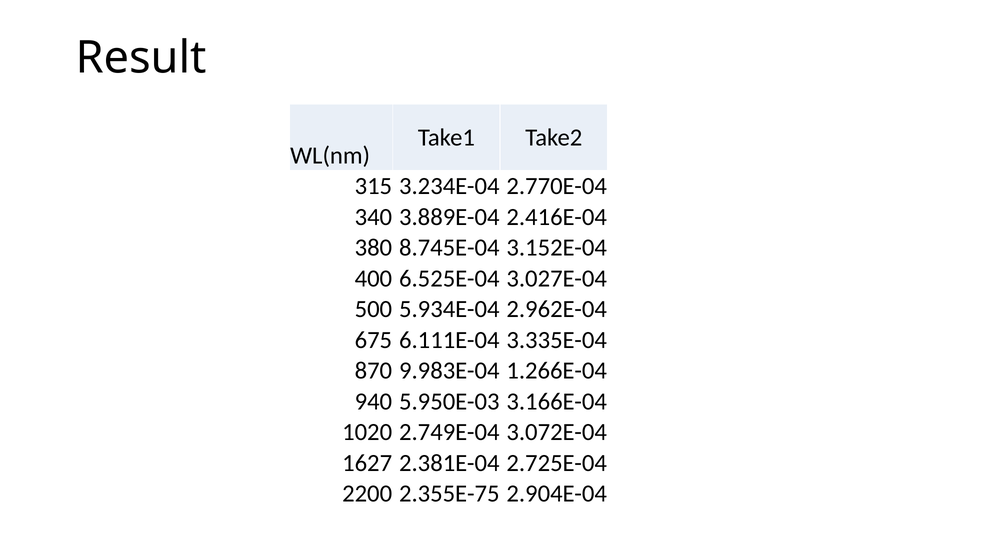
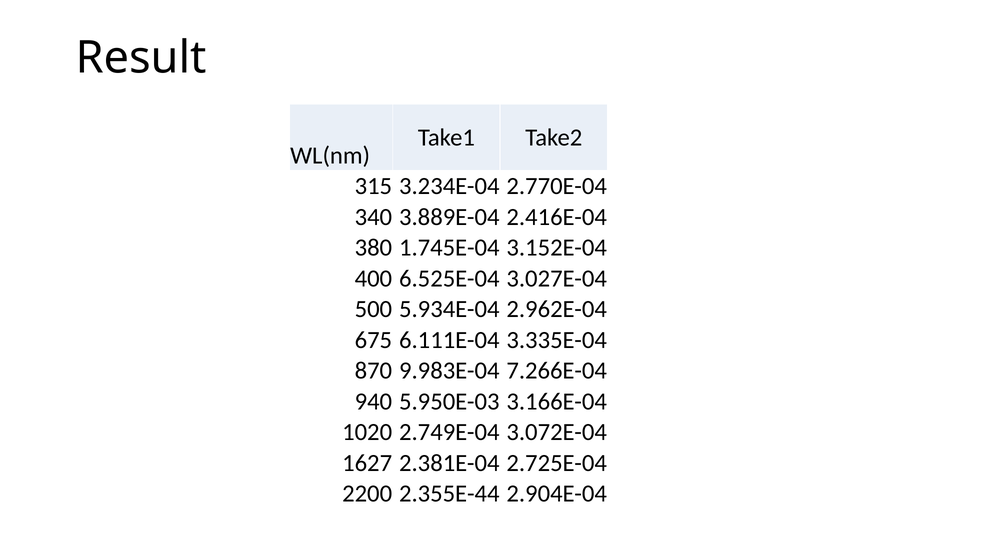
8.745E-04: 8.745E-04 -> 1.745E-04 (449, 248)
1.266E-04: 1.266E-04 -> 7.266E-04 (557, 371)
2.355E-75: 2.355E-75 -> 2.355E-44 (449, 494)
